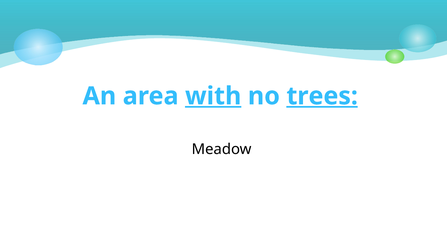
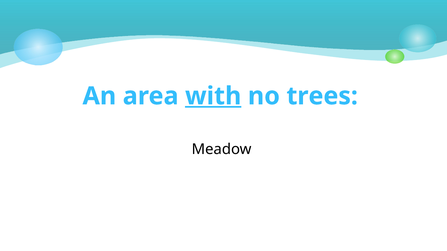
trees underline: present -> none (322, 96)
